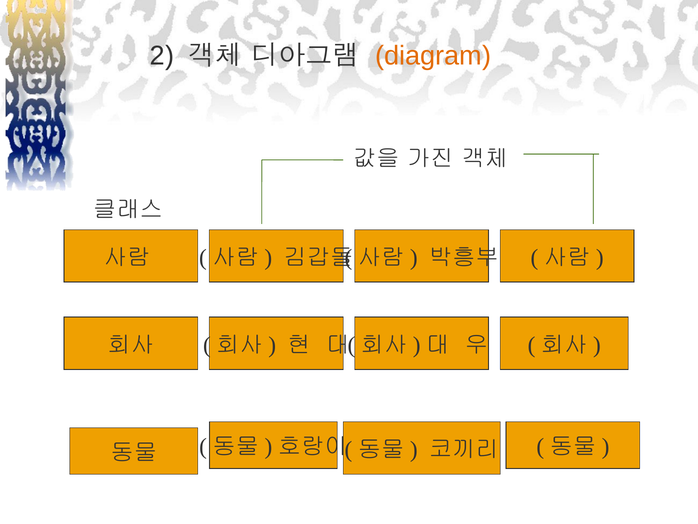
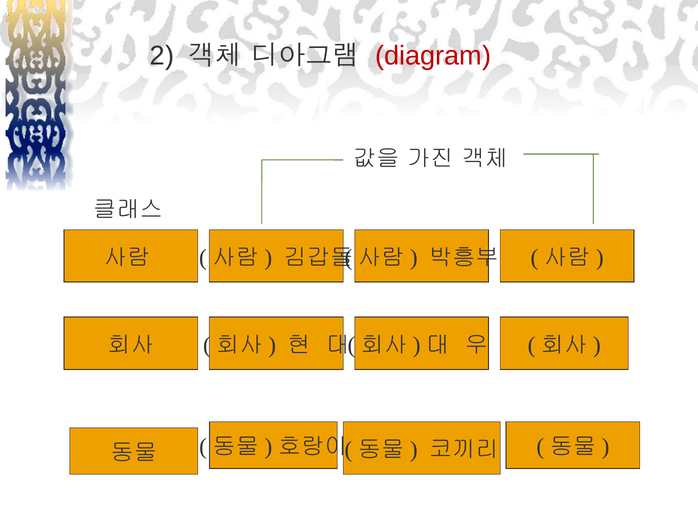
diagram colour: orange -> red (433, 56)
